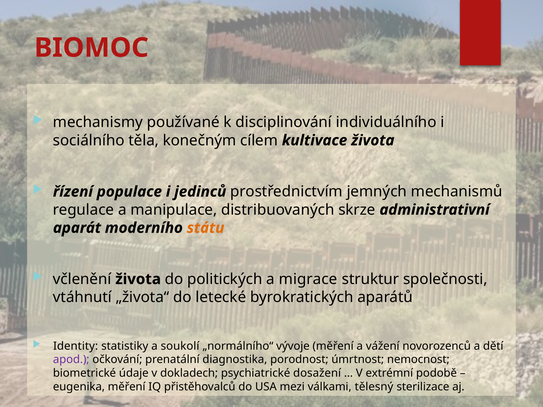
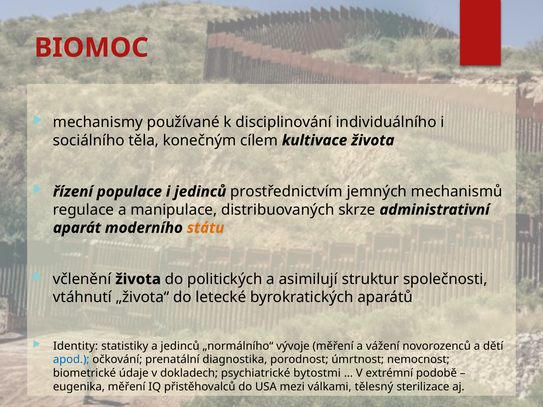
migrace: migrace -> asimilují (308, 279)
a soukolí: soukolí -> jedinců (180, 346)
apod colour: purple -> blue (71, 360)
dosažení: dosažení -> bytostmi (317, 373)
